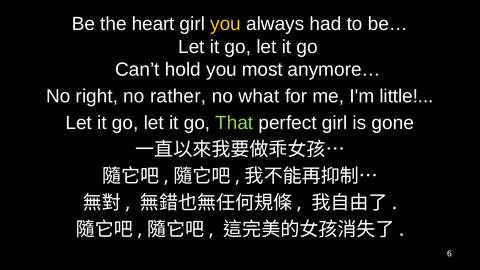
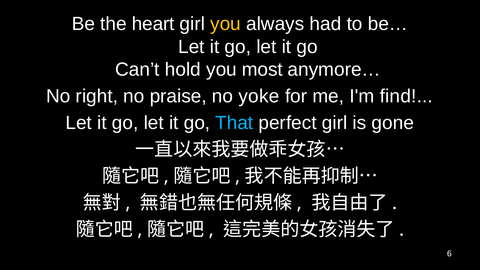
rather: rather -> praise (178, 96)
what: what -> yoke (259, 96)
little: little -> find (406, 96)
That colour: light green -> light blue (234, 123)
